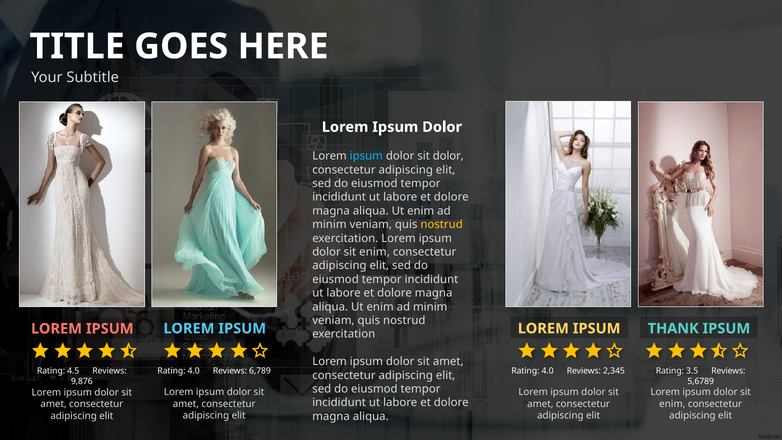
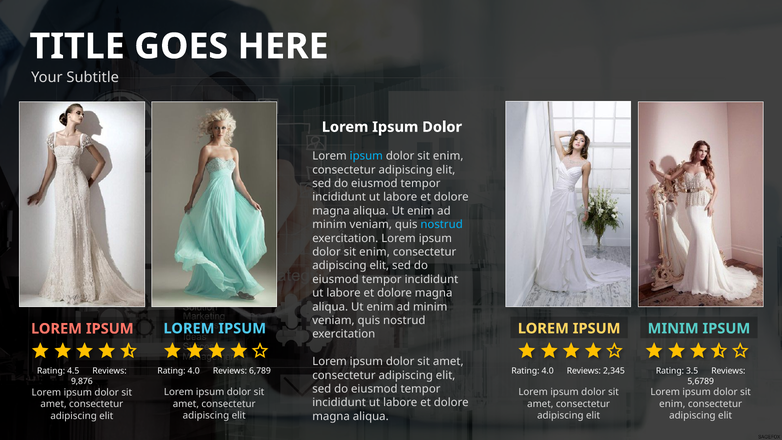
dolor: dolor -> enim (448, 156)
nostrud colour: yellow -> light blue (442, 225)
THANK: THANK -> MINIM (673, 328)
